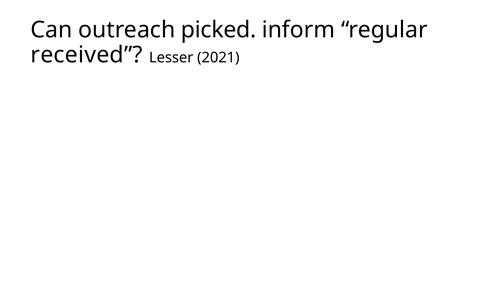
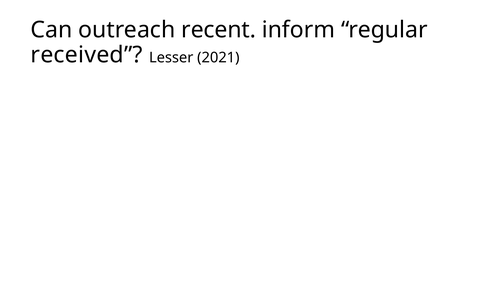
picked: picked -> recent (219, 30)
